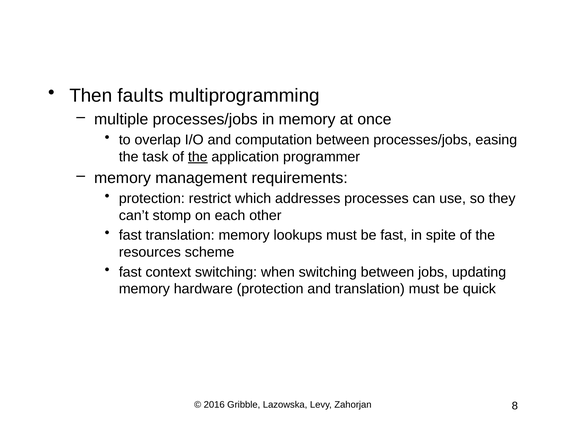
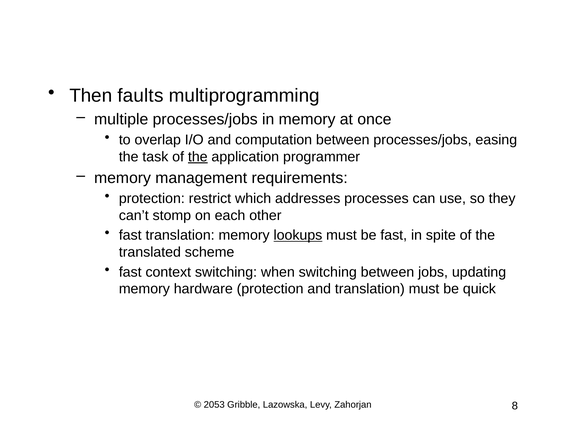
lookups underline: none -> present (298, 236)
resources: resources -> translated (150, 253)
2016: 2016 -> 2053 (214, 405)
